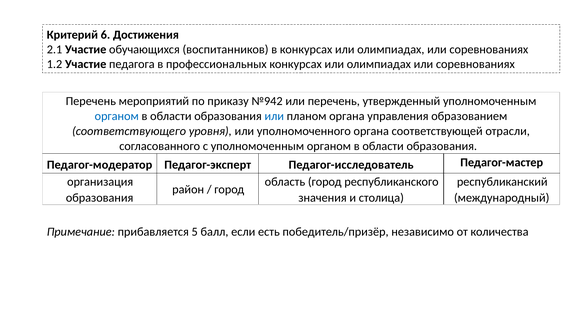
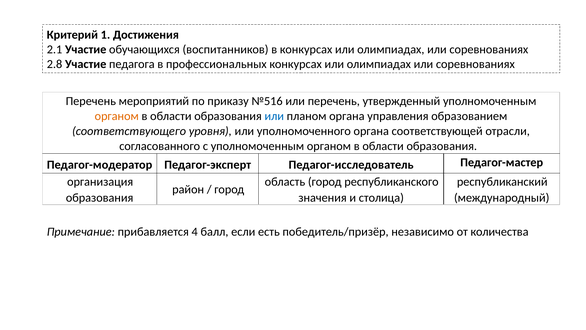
6: 6 -> 1 (105, 35)
1.2: 1.2 -> 2.8 (54, 64)
№942: №942 -> №516 (267, 101)
органом colour: blue -> orange (117, 116)
5: 5 -> 4 (195, 232)
